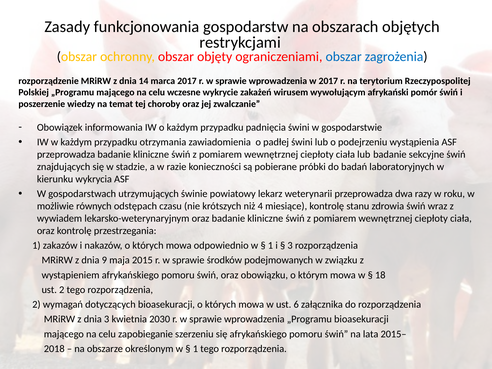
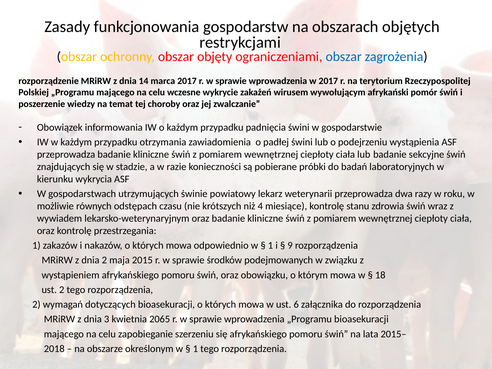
3: 3 -> 9 (290, 245)
dnia 9: 9 -> 2 (104, 260)
2030: 2030 -> 2065 (160, 319)
